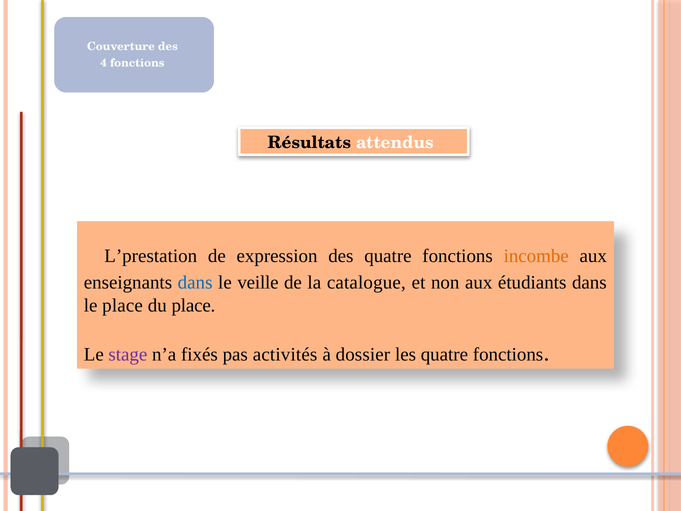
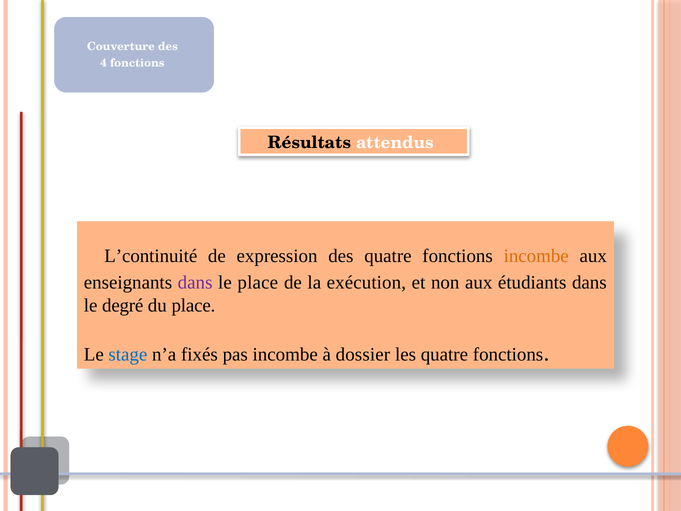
L’prestation: L’prestation -> L’continuité (151, 256)
dans colour: blue -> purple (195, 283)
le veille: veille -> place (258, 283)
catalogue: catalogue -> exécution (366, 283)
le place: place -> degré (123, 305)
stage colour: purple -> blue (128, 354)
pas activités: activités -> incombe (285, 354)
